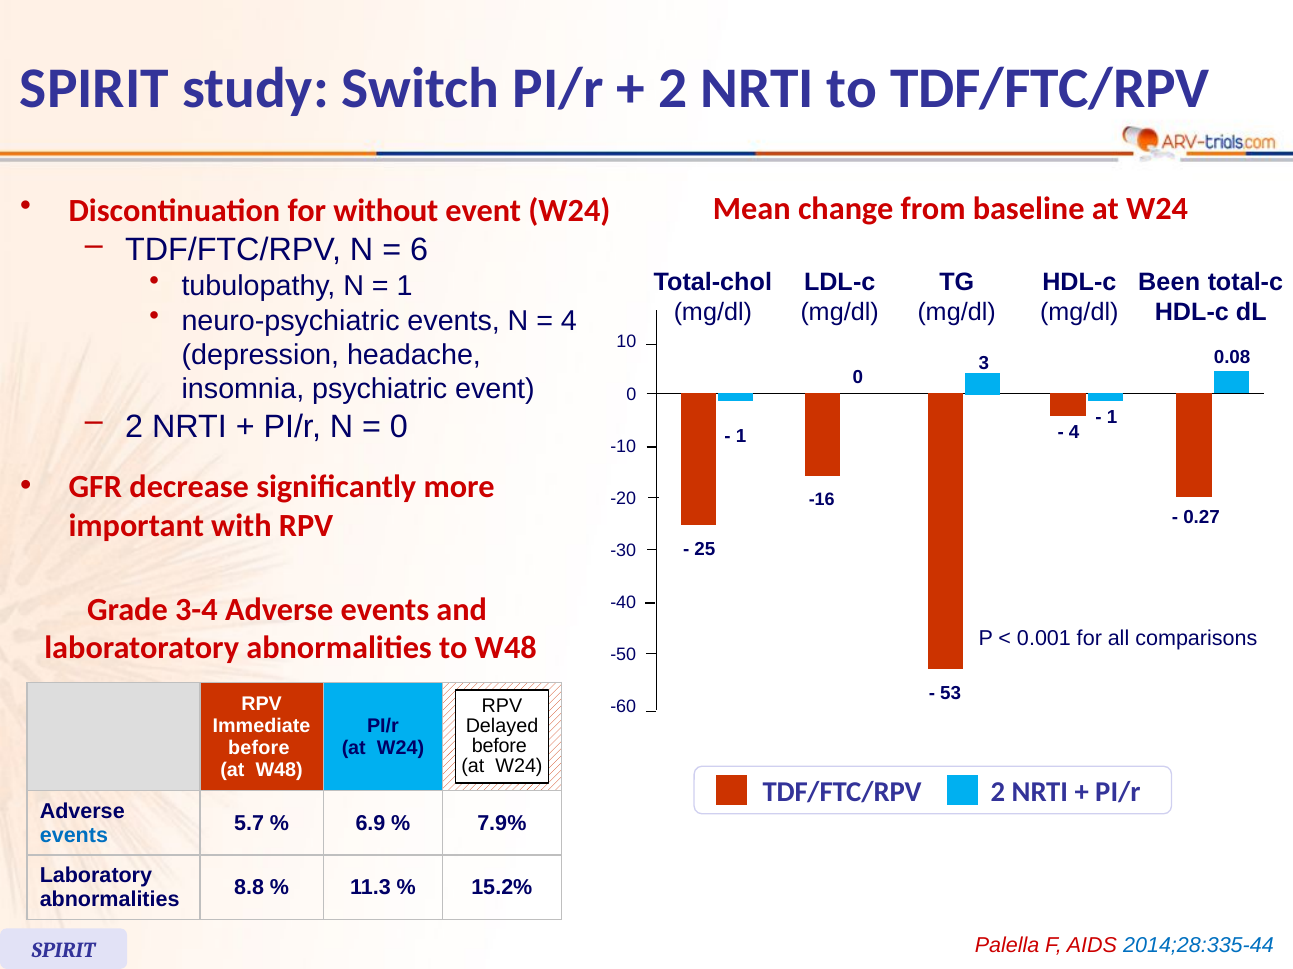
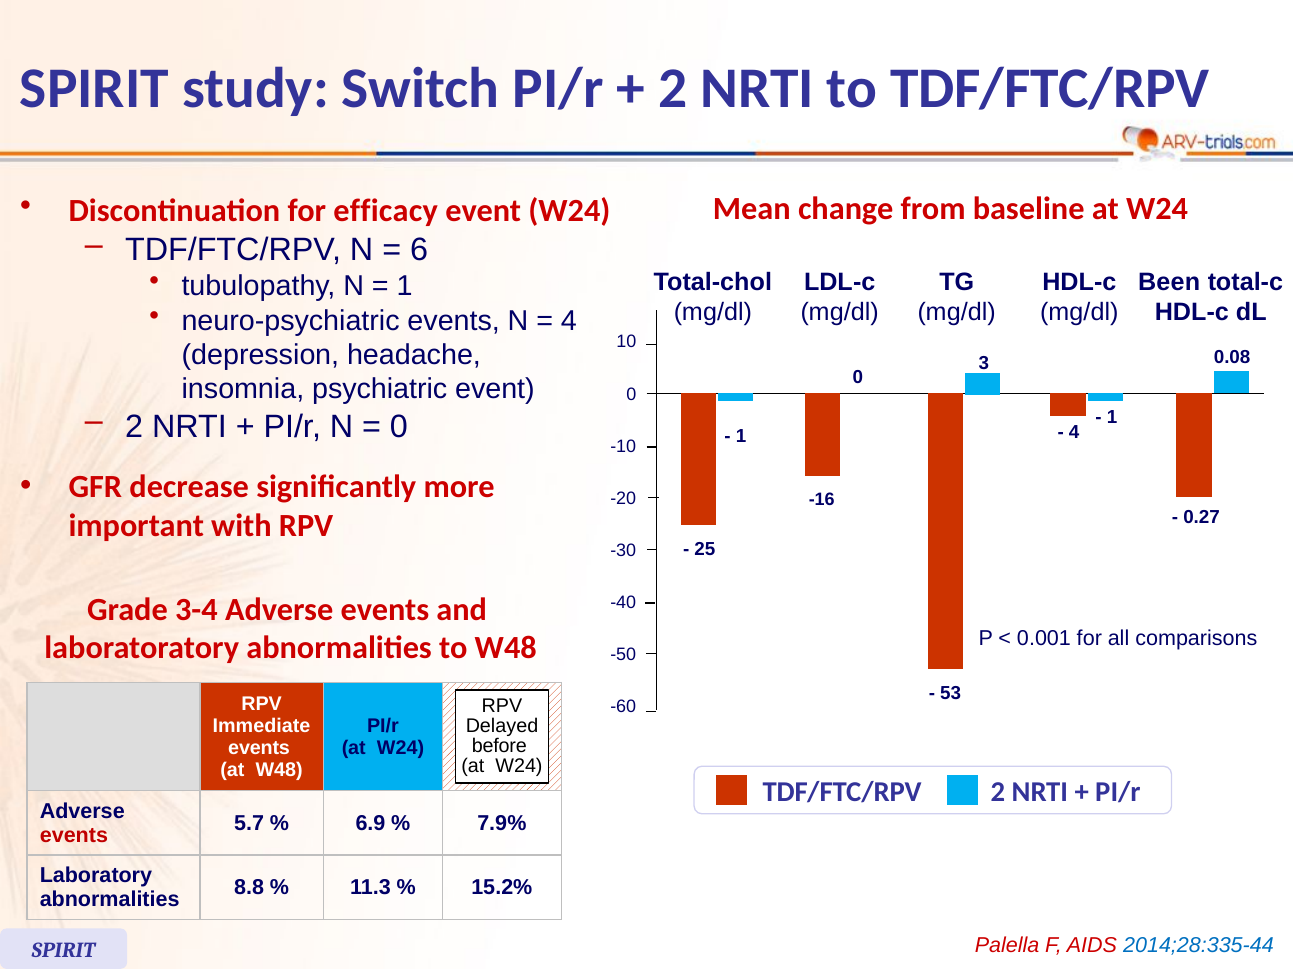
without: without -> efficacy (386, 211)
before: before -> events (259, 748)
events colour: blue -> red (74, 836)
